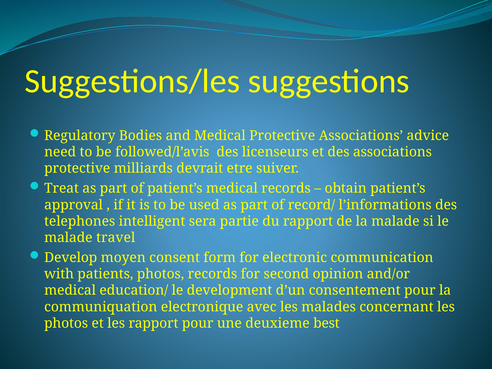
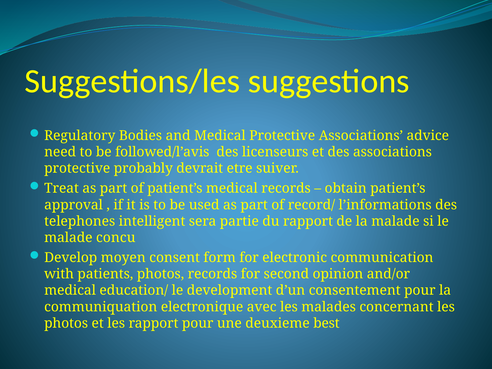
milliards: milliards -> probably (143, 168)
travel: travel -> concu (116, 238)
